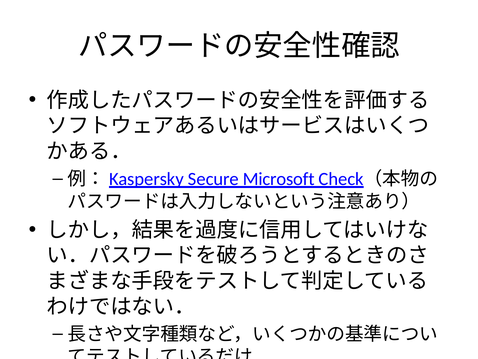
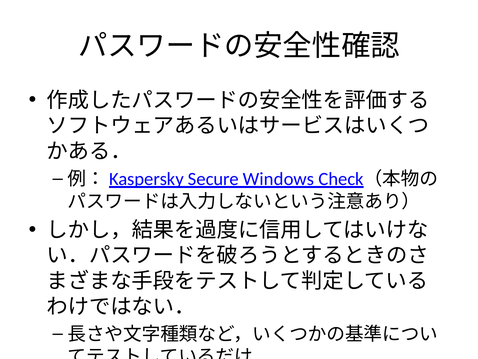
Microsoft: Microsoft -> Windows (279, 179)
